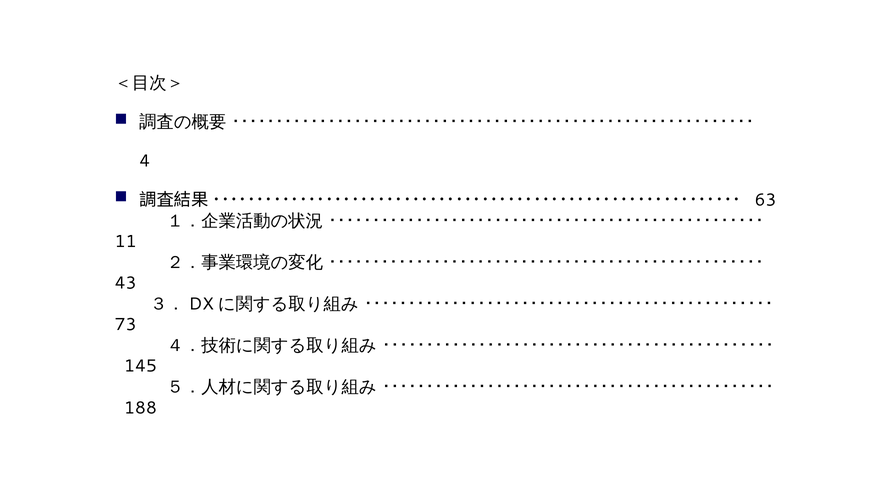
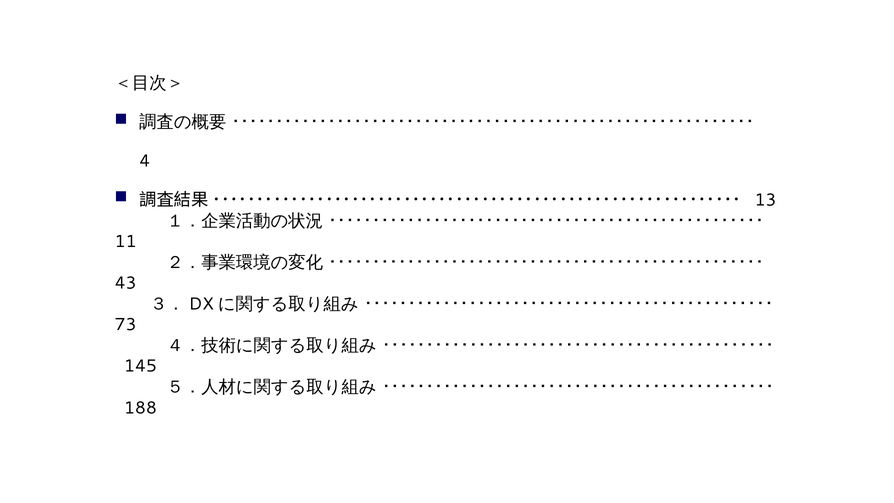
63: 63 -> 13 (765, 200)
